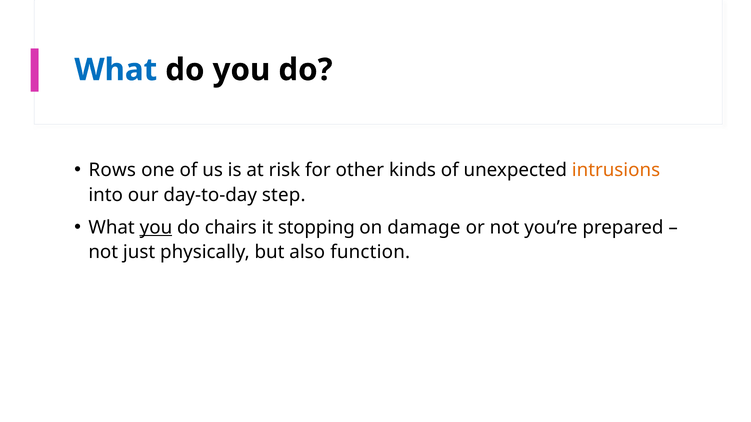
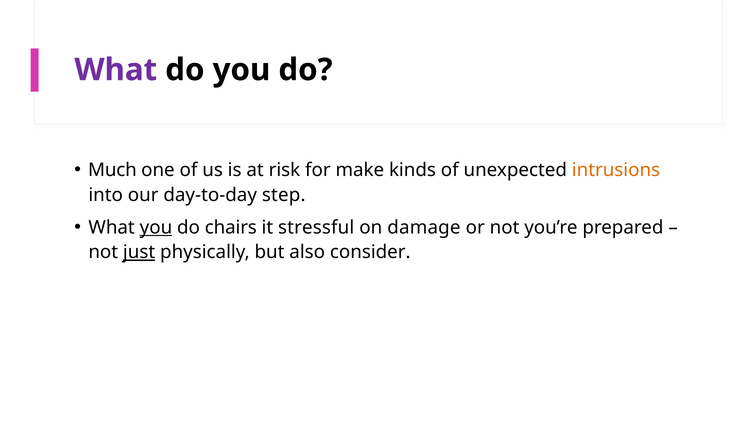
What colour: blue -> purple (116, 70)
Rows: Rows -> Much (112, 170)
other: other -> make (360, 170)
stopping: stopping -> stressful (316, 228)
just underline: none -> present (139, 252)
function: function -> consider (370, 252)
